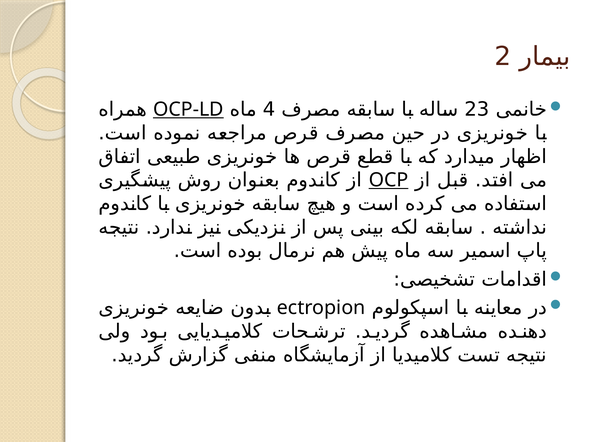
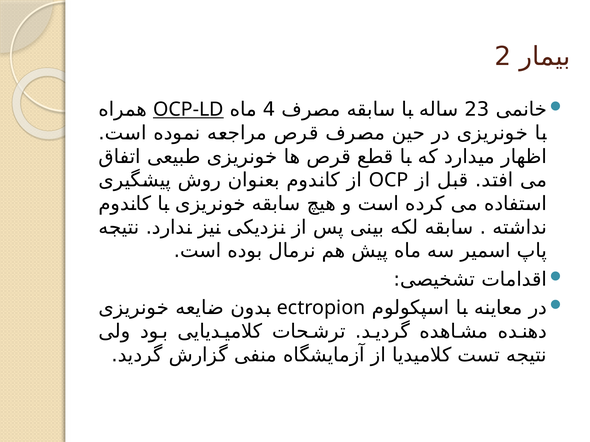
OCP underline: present -> none (389, 180)
